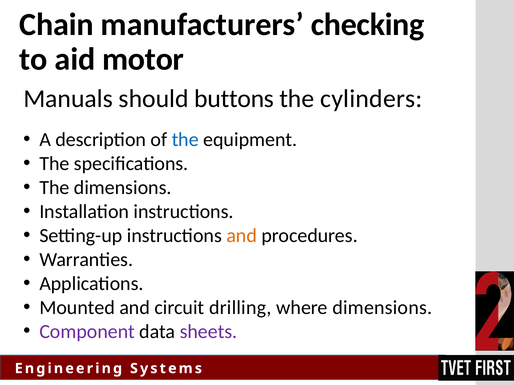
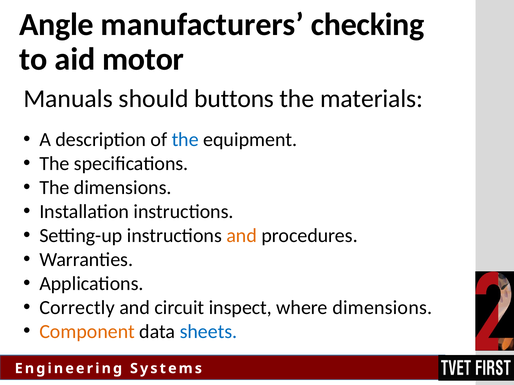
Chain: Chain -> Angle (56, 25)
cylinders: cylinders -> materials (372, 99)
Mounted: Mounted -> Correctly (77, 308)
drilling: drilling -> inspect (240, 308)
Component colour: purple -> orange (87, 332)
sheets colour: purple -> blue (208, 332)
